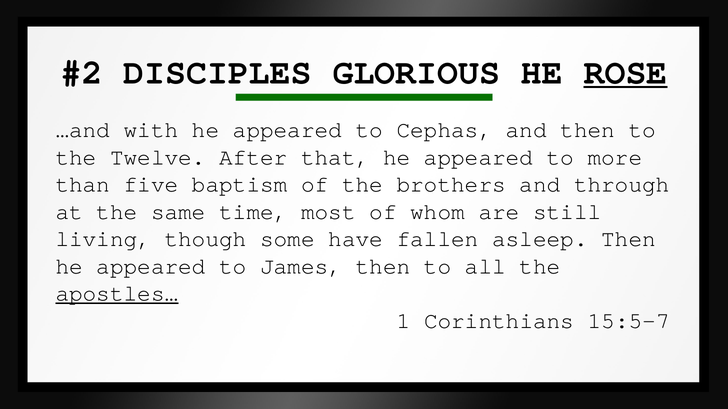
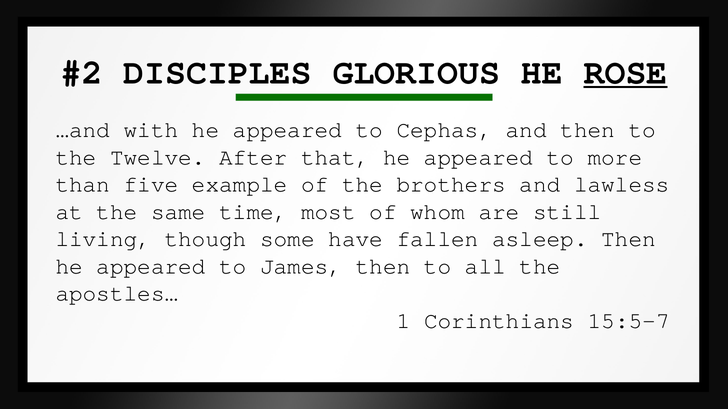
baptism: baptism -> example (240, 185)
through: through -> lawless (622, 185)
apostles… underline: present -> none (117, 294)
